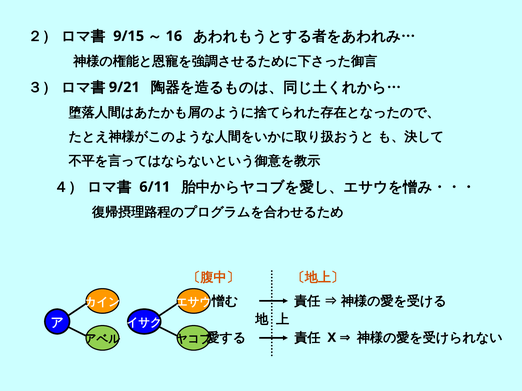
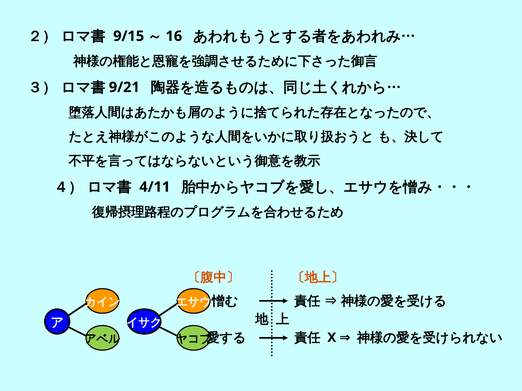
6/11: 6/11 -> 4/11 (155, 187)
